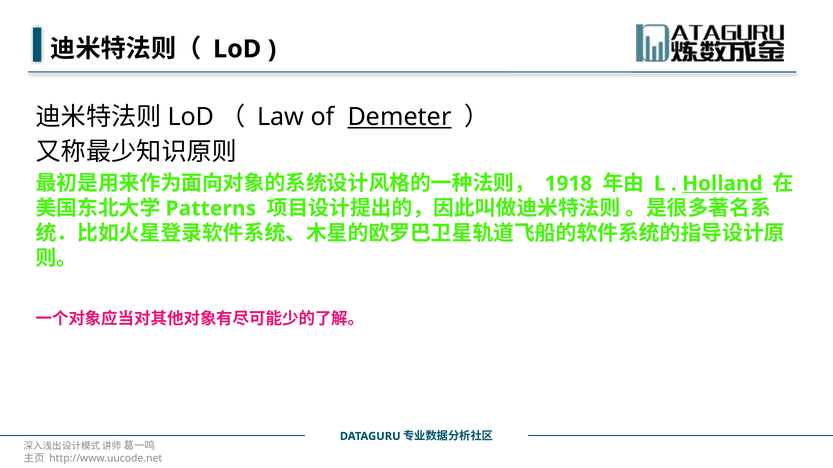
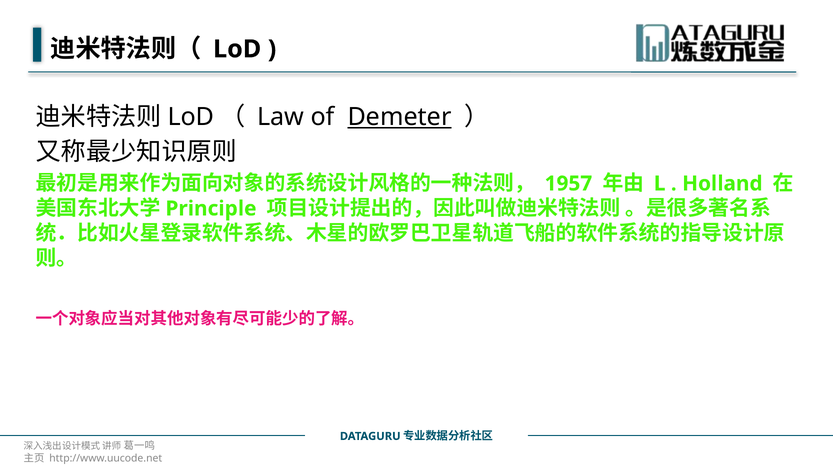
1918: 1918 -> 1957 (568, 184)
Holland underline: present -> none (722, 184)
Patterns: Patterns -> Principle (211, 209)
